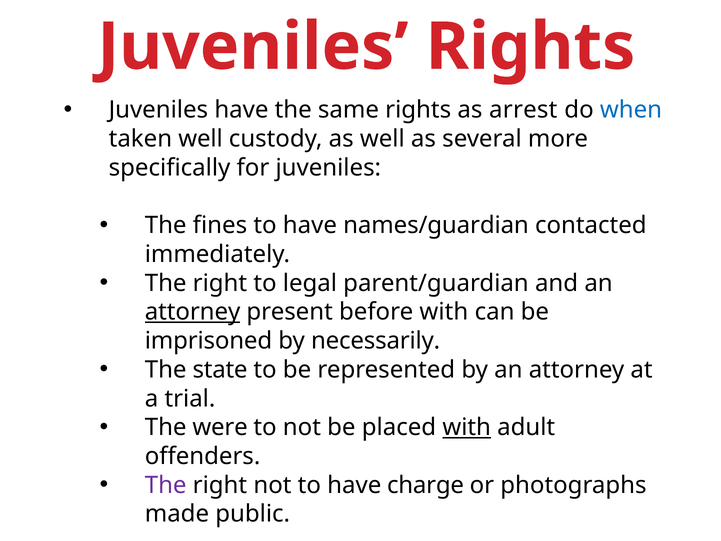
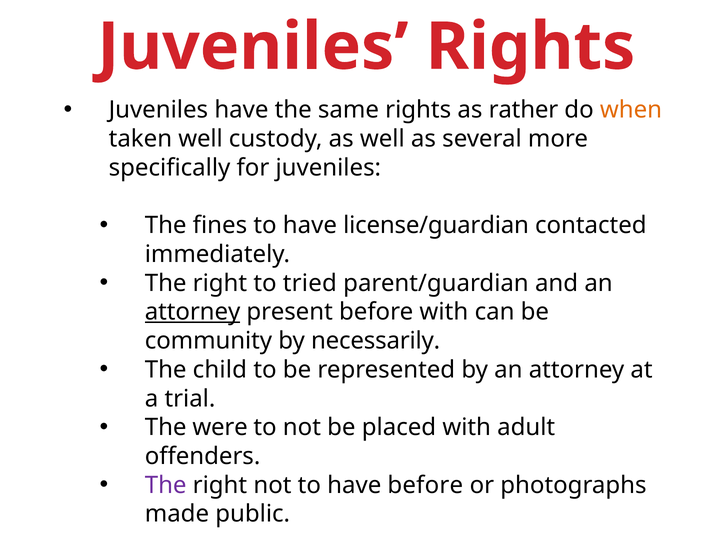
arrest: arrest -> rather (523, 110)
when colour: blue -> orange (631, 110)
names/guardian: names/guardian -> license/guardian (436, 225)
legal: legal -> tried (310, 283)
imprisoned: imprisoned -> community (208, 341)
state: state -> child (220, 370)
with underline: present -> none (467, 427)
have charge: charge -> before (425, 485)
